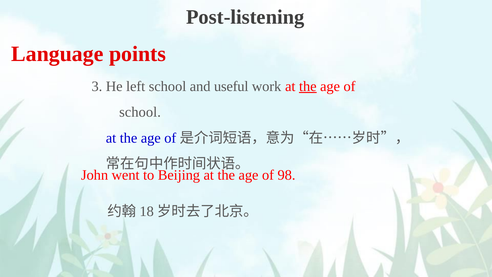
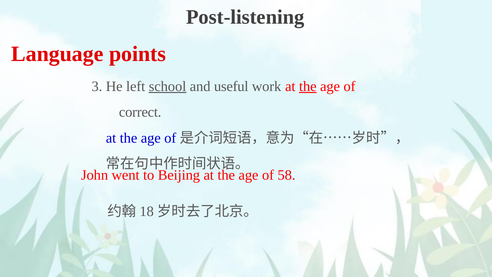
school underline: none -> present (168, 86)
school: school -> correct (140, 112)
98: 98 -> 58 (287, 175)
